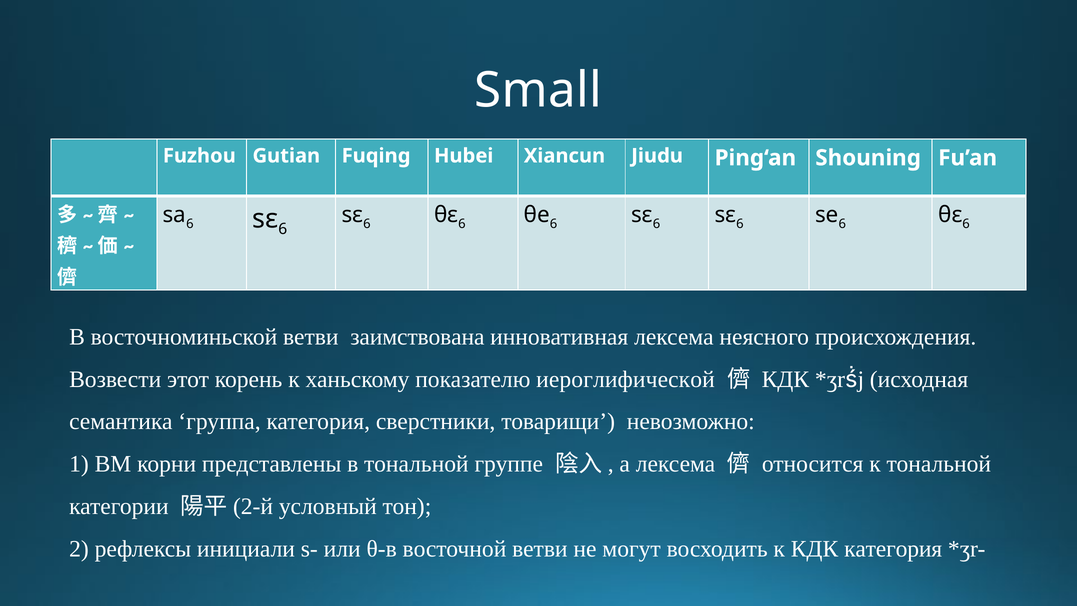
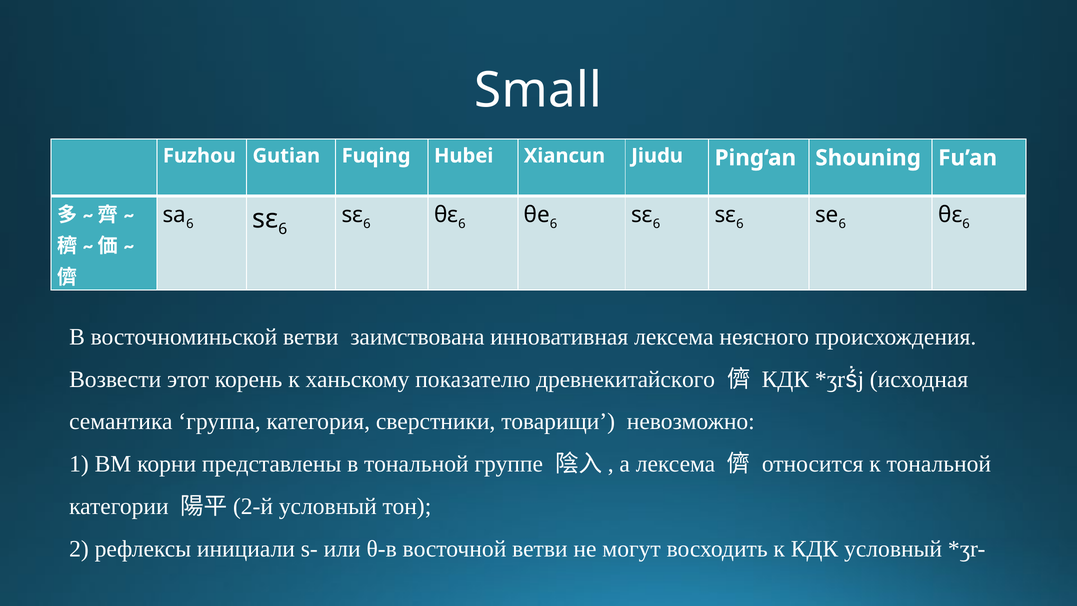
иероглифической: иероглифической -> древнекитайского (626, 379)
КДК категория: категория -> условный (893, 549)
